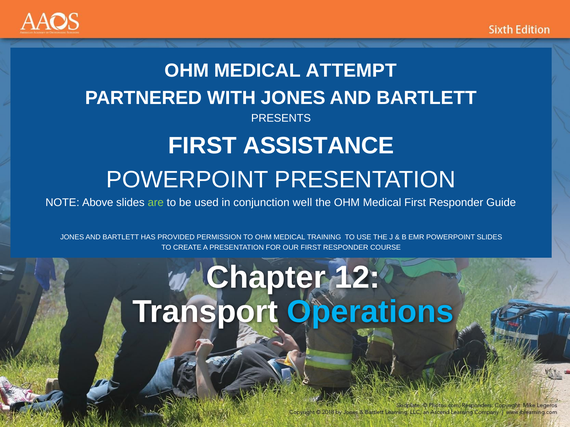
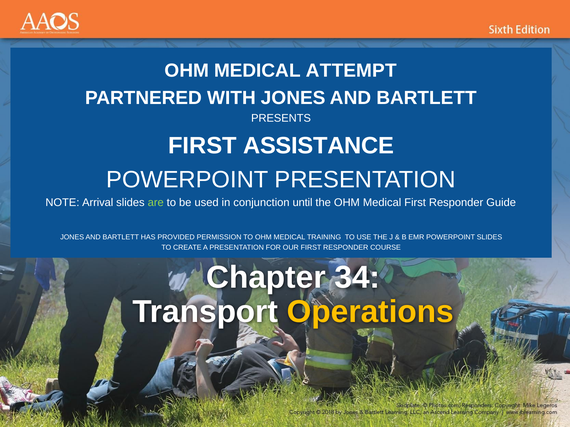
Above: Above -> Arrival (98, 203)
well: well -> until (303, 203)
12: 12 -> 34 (357, 278)
Operations colour: light blue -> yellow (370, 312)
